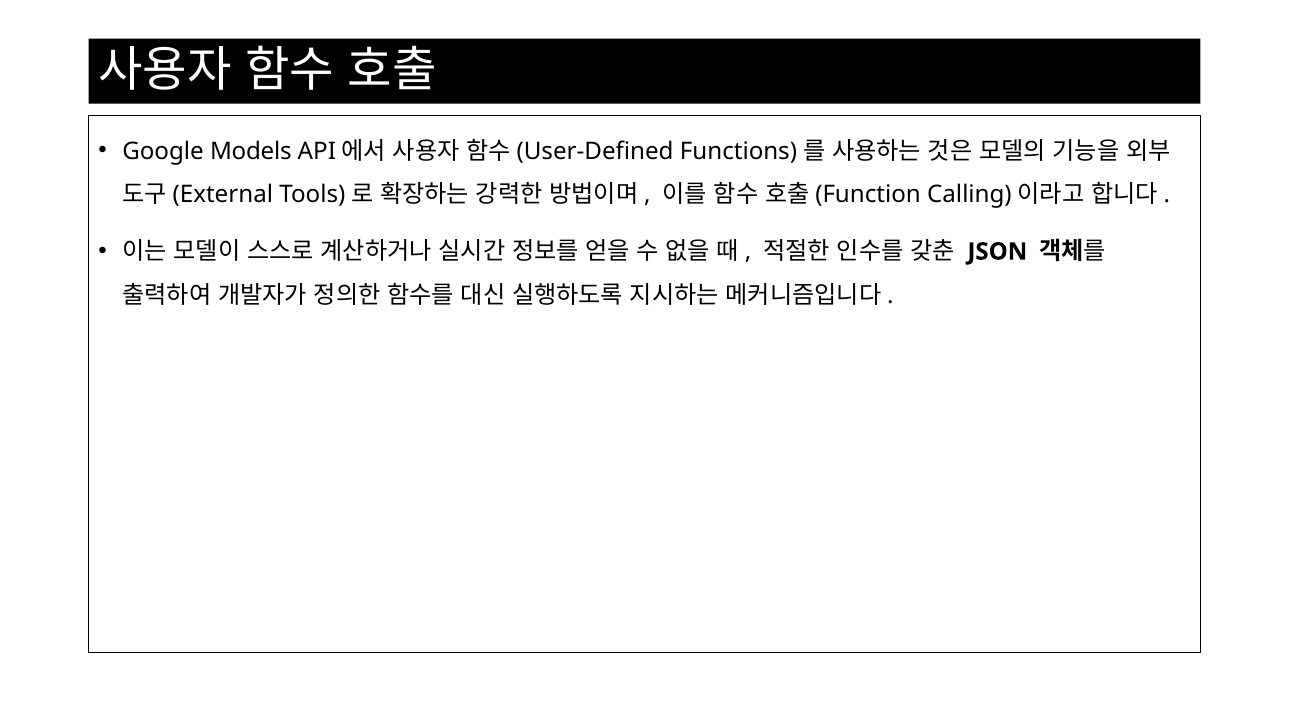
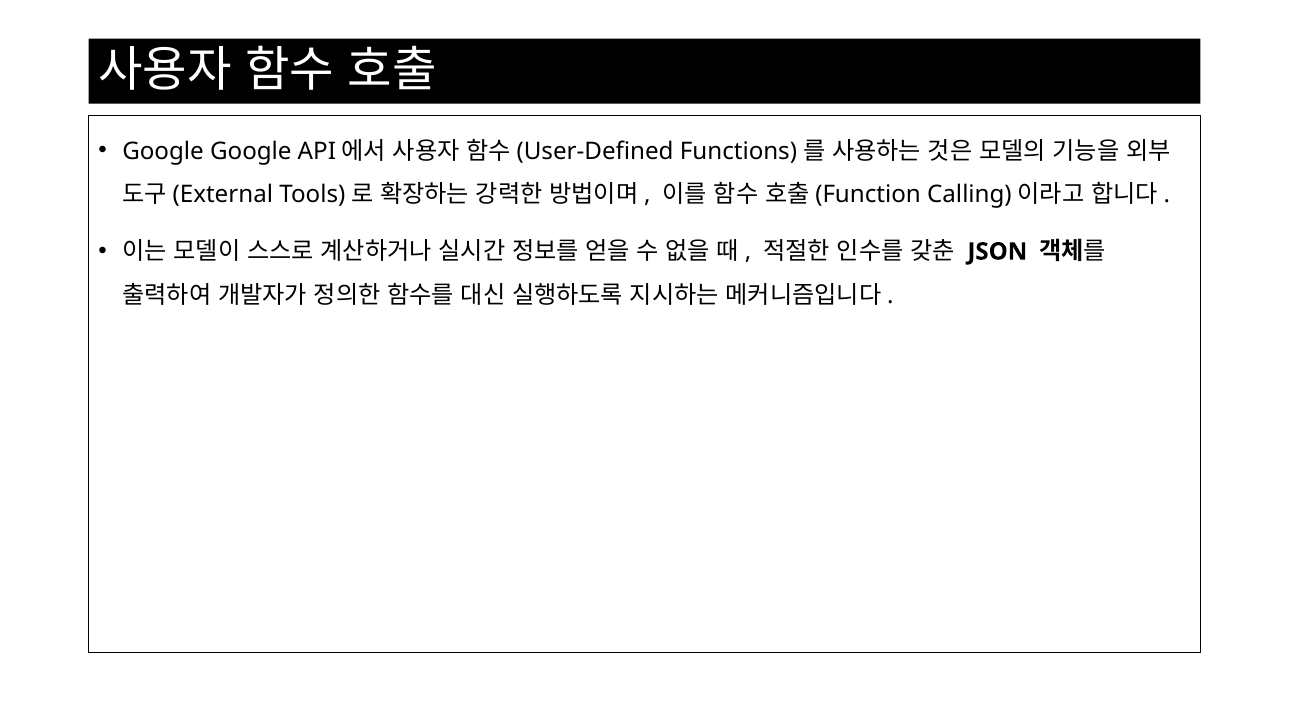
Google Models: Models -> Google (251, 151)
